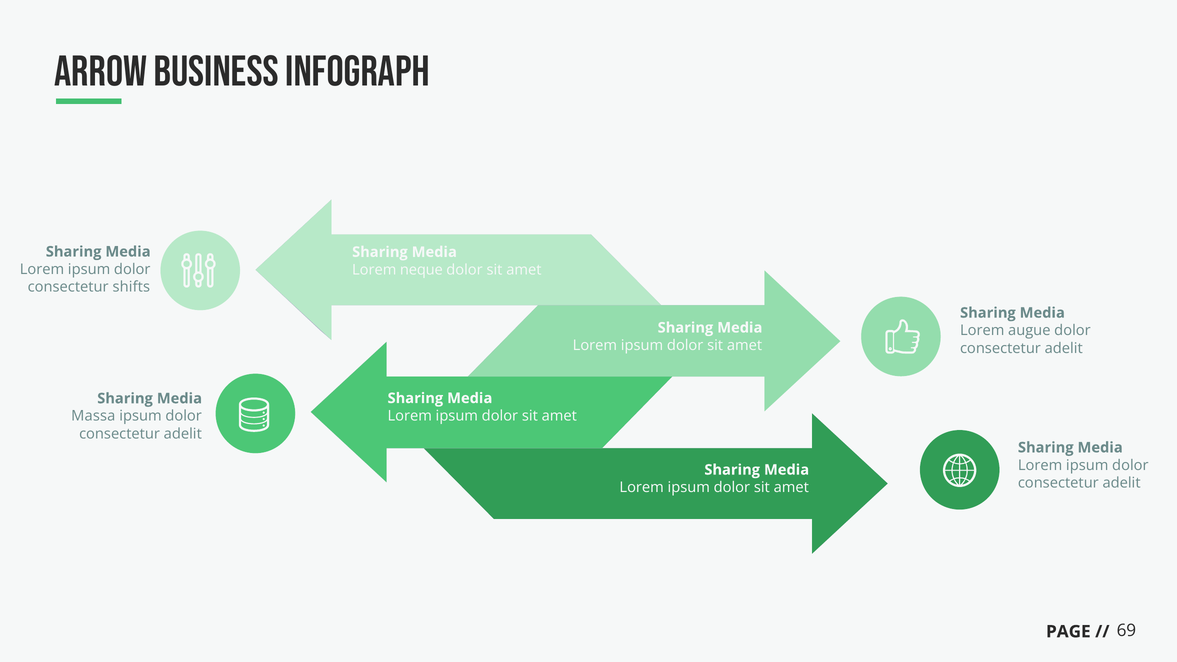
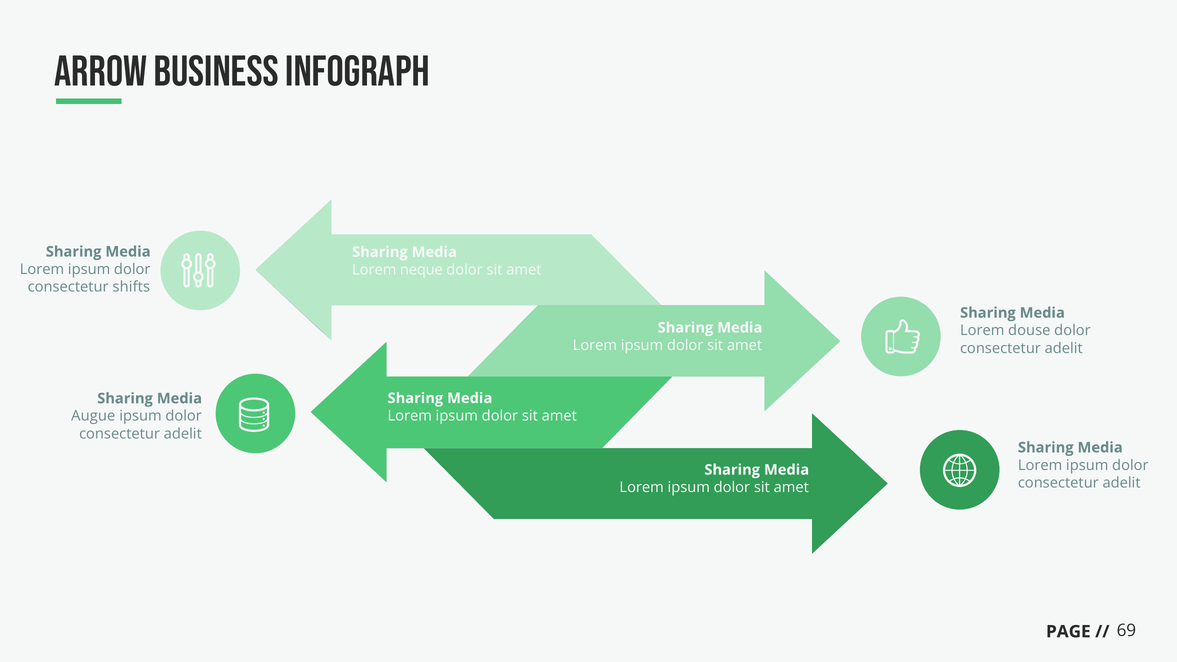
augue: augue -> douse (1029, 331)
Massa: Massa -> Augue (93, 416)
